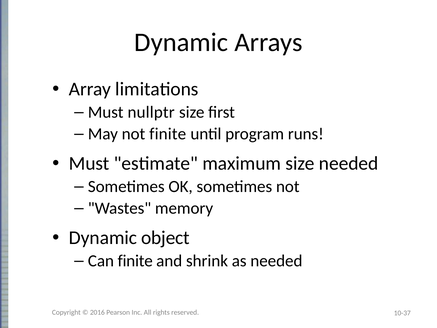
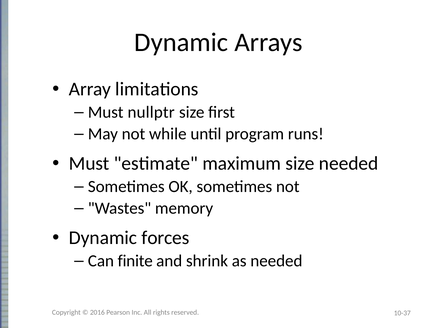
not finite: finite -> while (168, 134)
object: object -> forces (165, 237)
